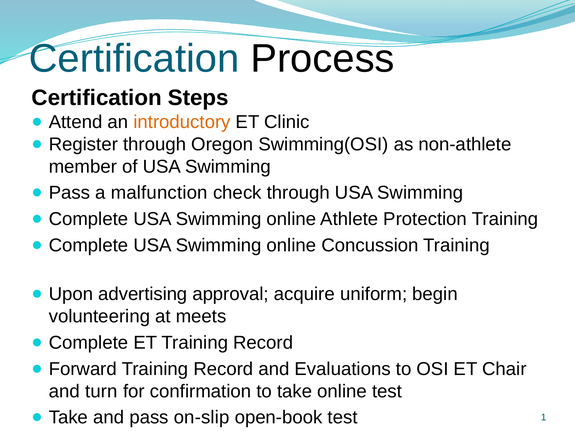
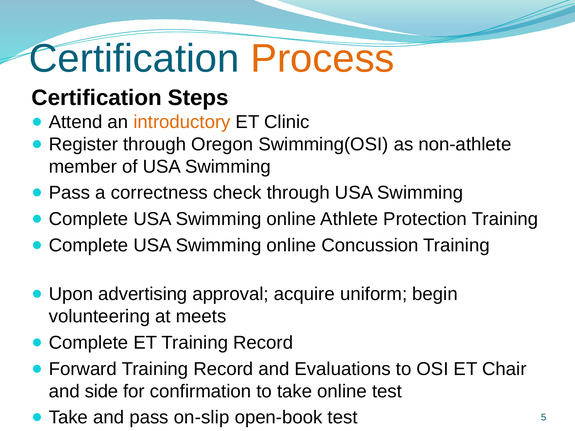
Process colour: black -> orange (323, 59)
malfunction: malfunction -> correctness (159, 193)
turn: turn -> side (102, 391)
1: 1 -> 5 (544, 418)
